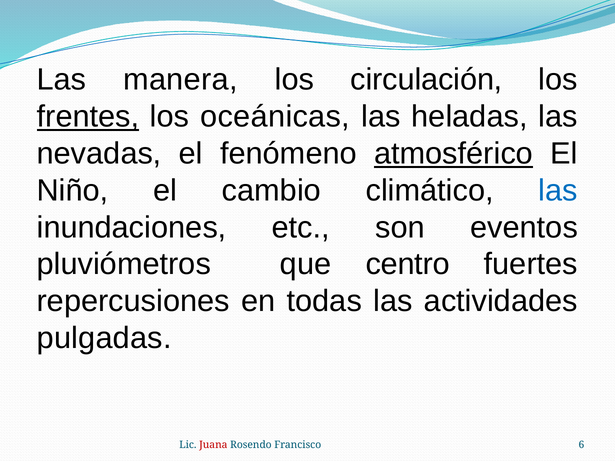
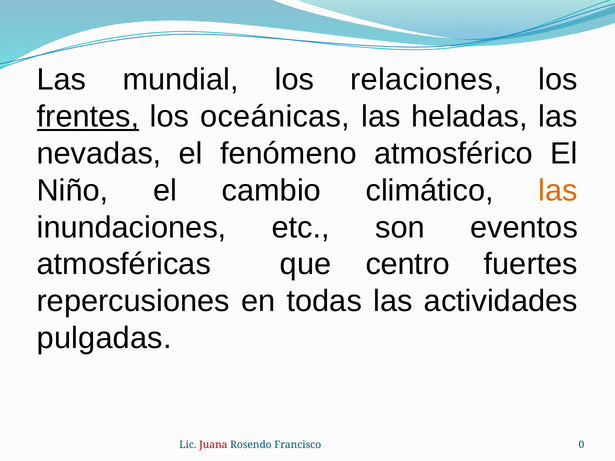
manera: manera -> mundial (181, 80)
circulación: circulación -> relaciones (426, 80)
atmosférico underline: present -> none (454, 154)
las colour: blue -> orange (558, 191)
pluviómetros: pluviómetros -> atmosféricas (124, 264)
6: 6 -> 0 (581, 445)
